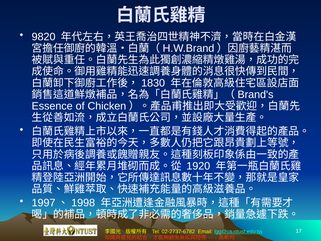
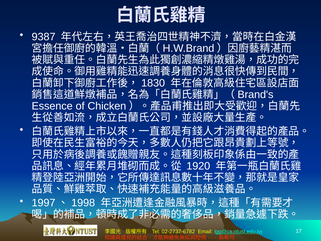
9820: 9820 -> 9387 (44, 37)
